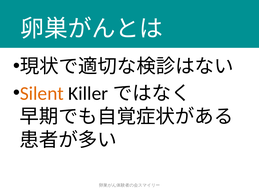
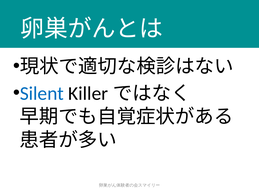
Silent colour: orange -> blue (42, 94)
